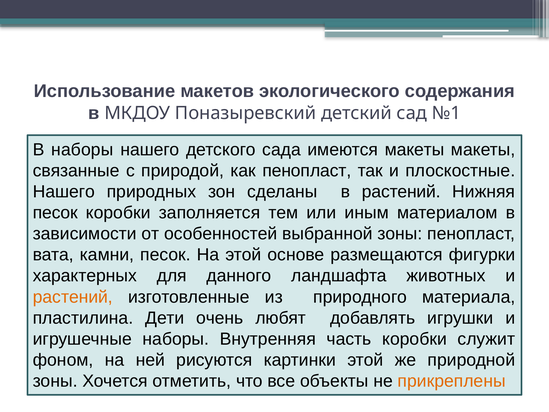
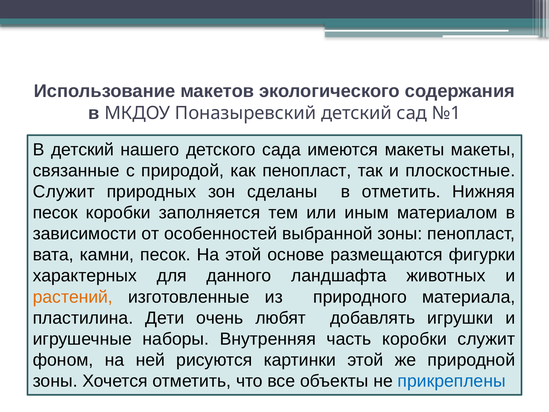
В наборы: наборы -> детский (82, 149)
Нашего: Нашего -> Служит (64, 192)
в растений: растений -> отметить (401, 192)
прикреплены colour: orange -> blue (452, 381)
